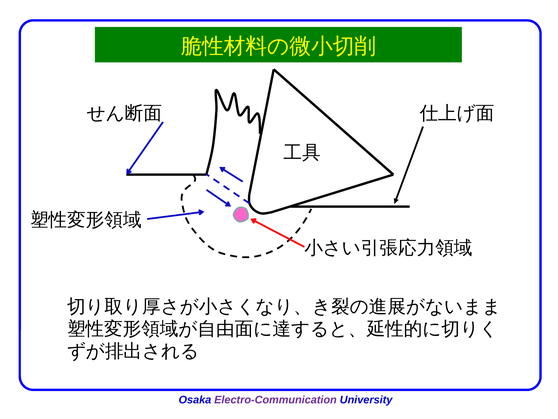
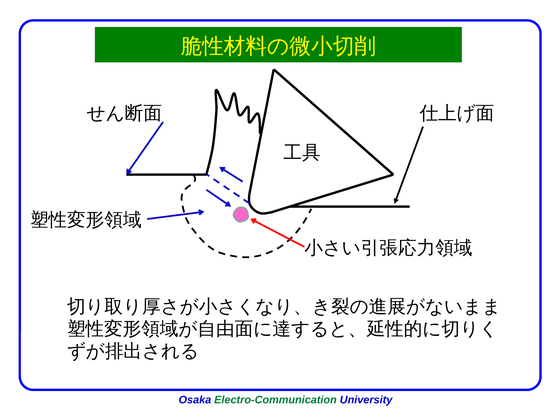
Electro-Communication colour: purple -> green (275, 399)
